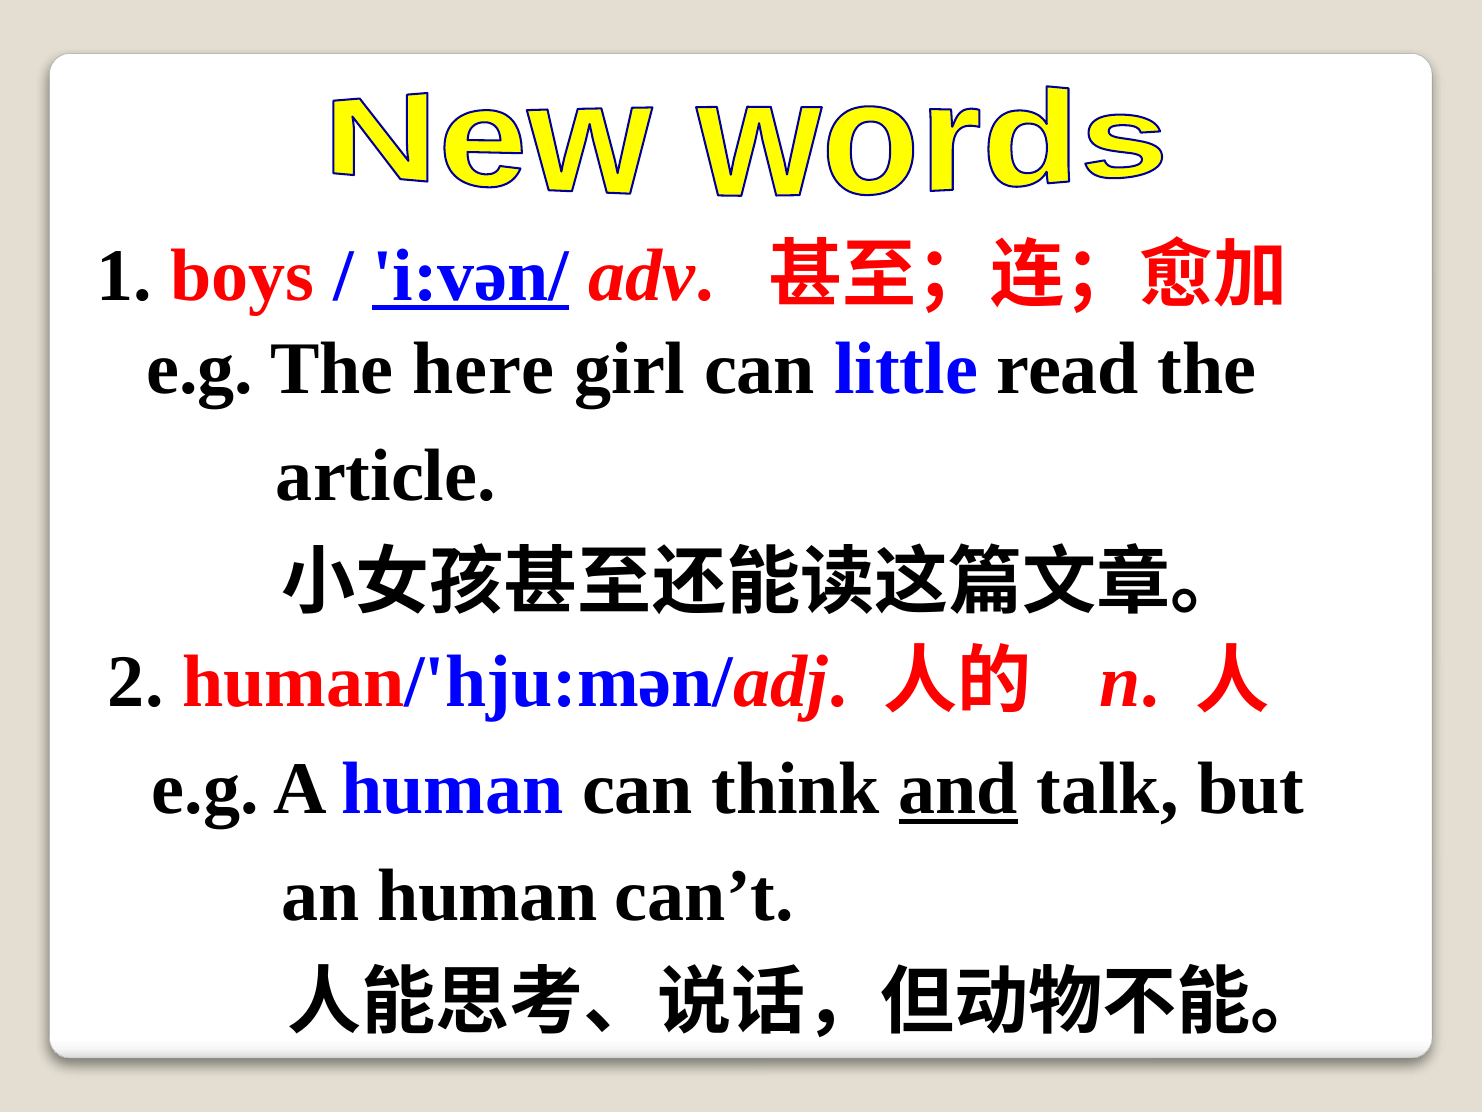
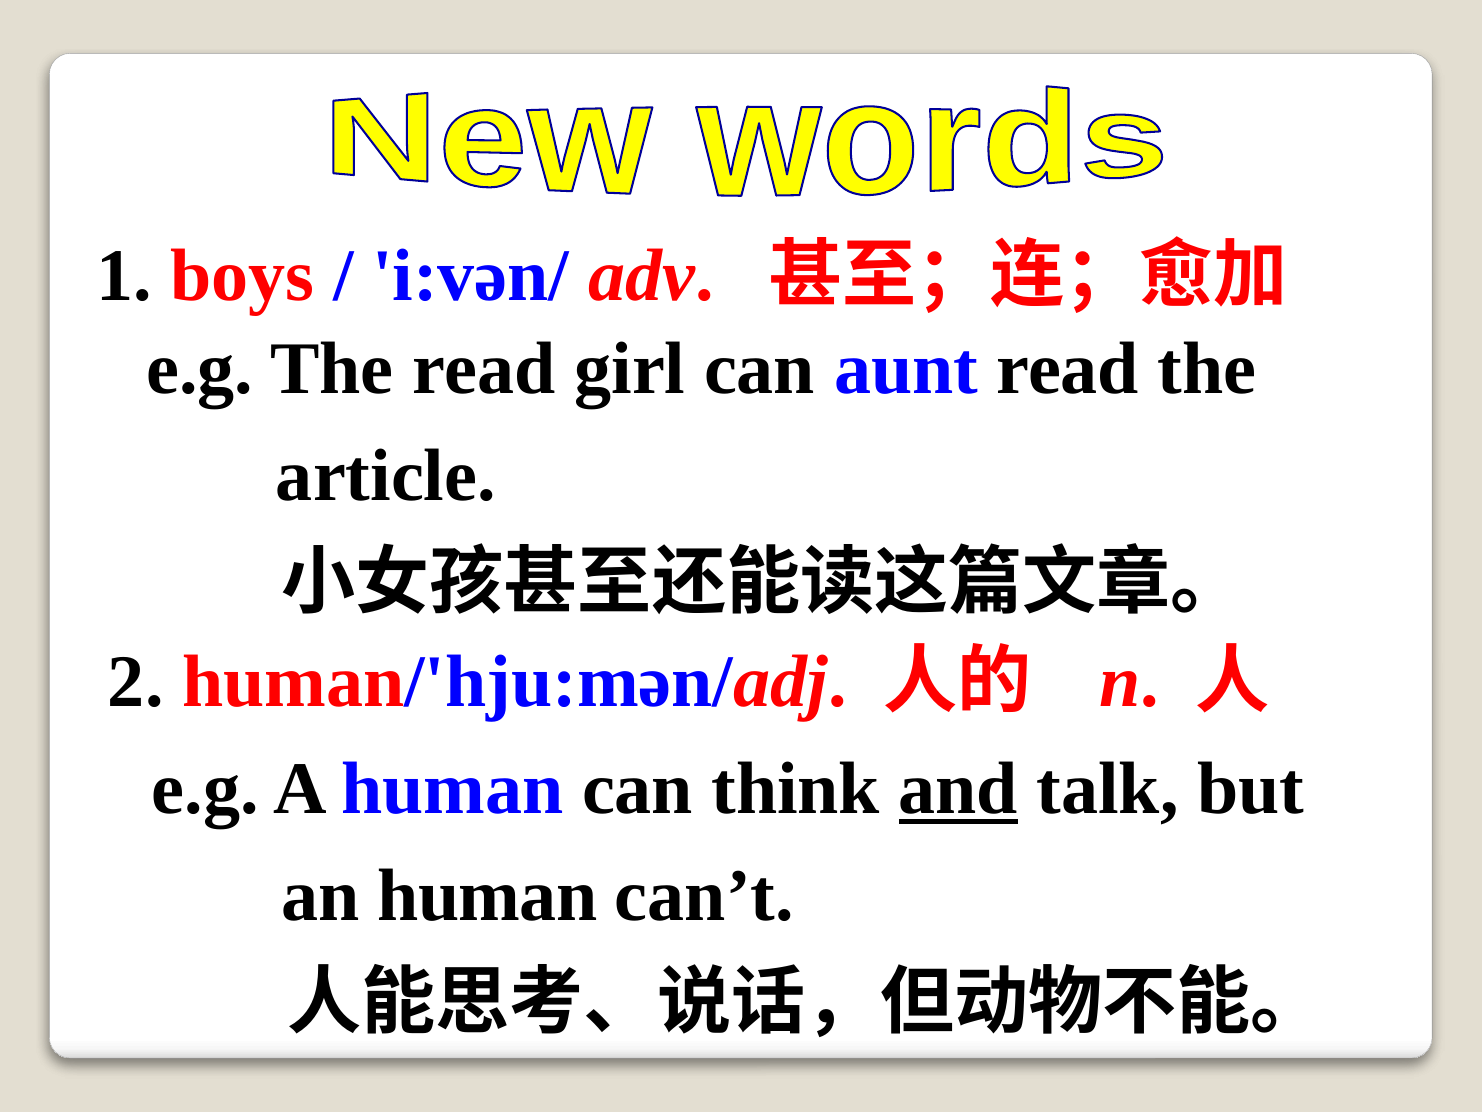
i:vən/ underline: present -> none (471, 276)
The here: here -> read (484, 369)
little: little -> aunt (906, 369)
